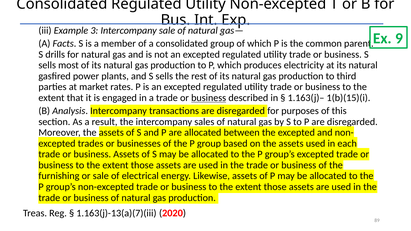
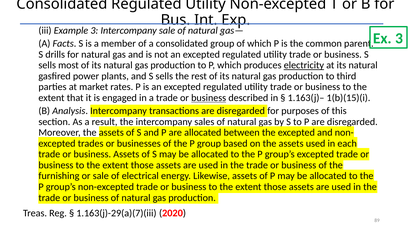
Ex 9: 9 -> 3 (399, 38)
electricity underline: none -> present (304, 65)
1.163(j)-13(a)(7)(iii: 1.163(j)-13(a)(7)(iii -> 1.163(j)-29(a)(7)(iii (116, 213)
